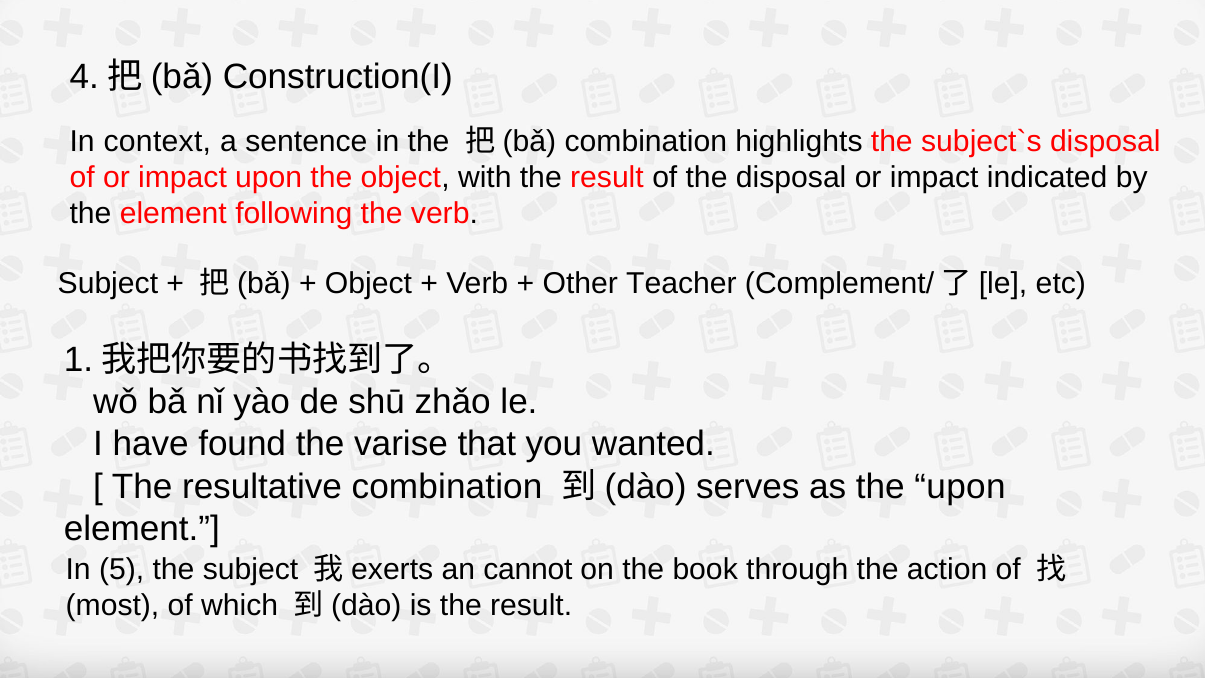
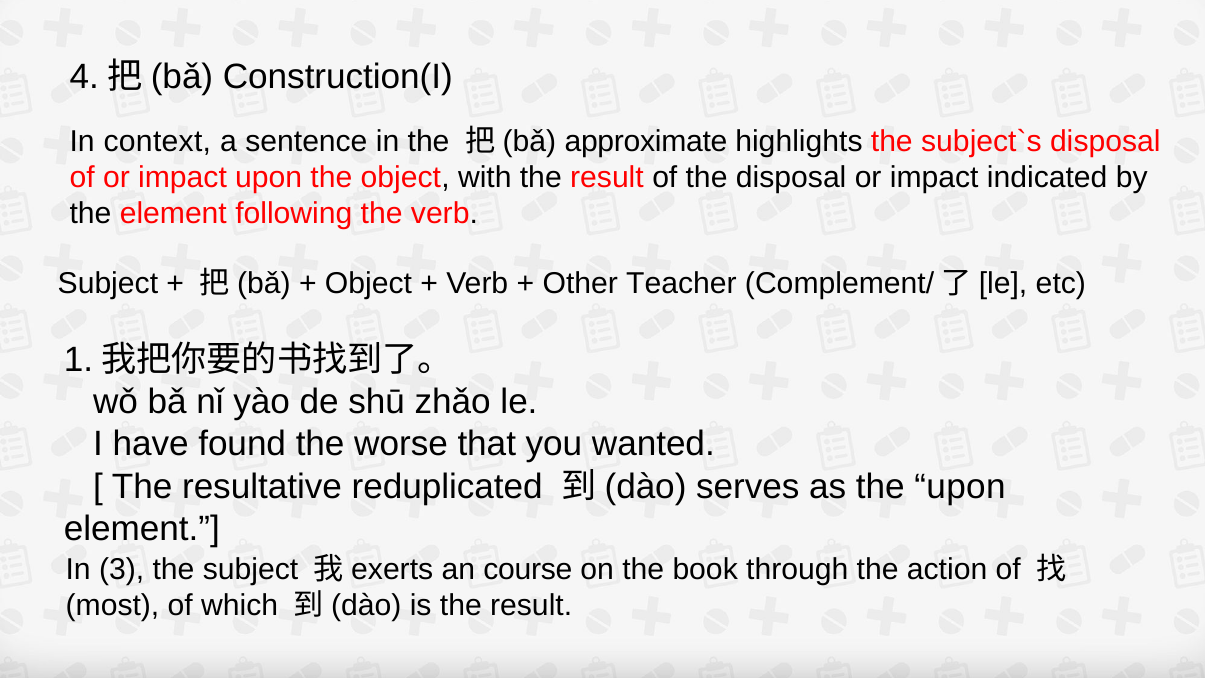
combination: combination -> approximate (646, 141)
varise: varise -> worse (401, 444)
resultative combination: combination -> reduplicated (447, 486)
5: 5 -> 3 (122, 569)
cannot: cannot -> course (528, 569)
